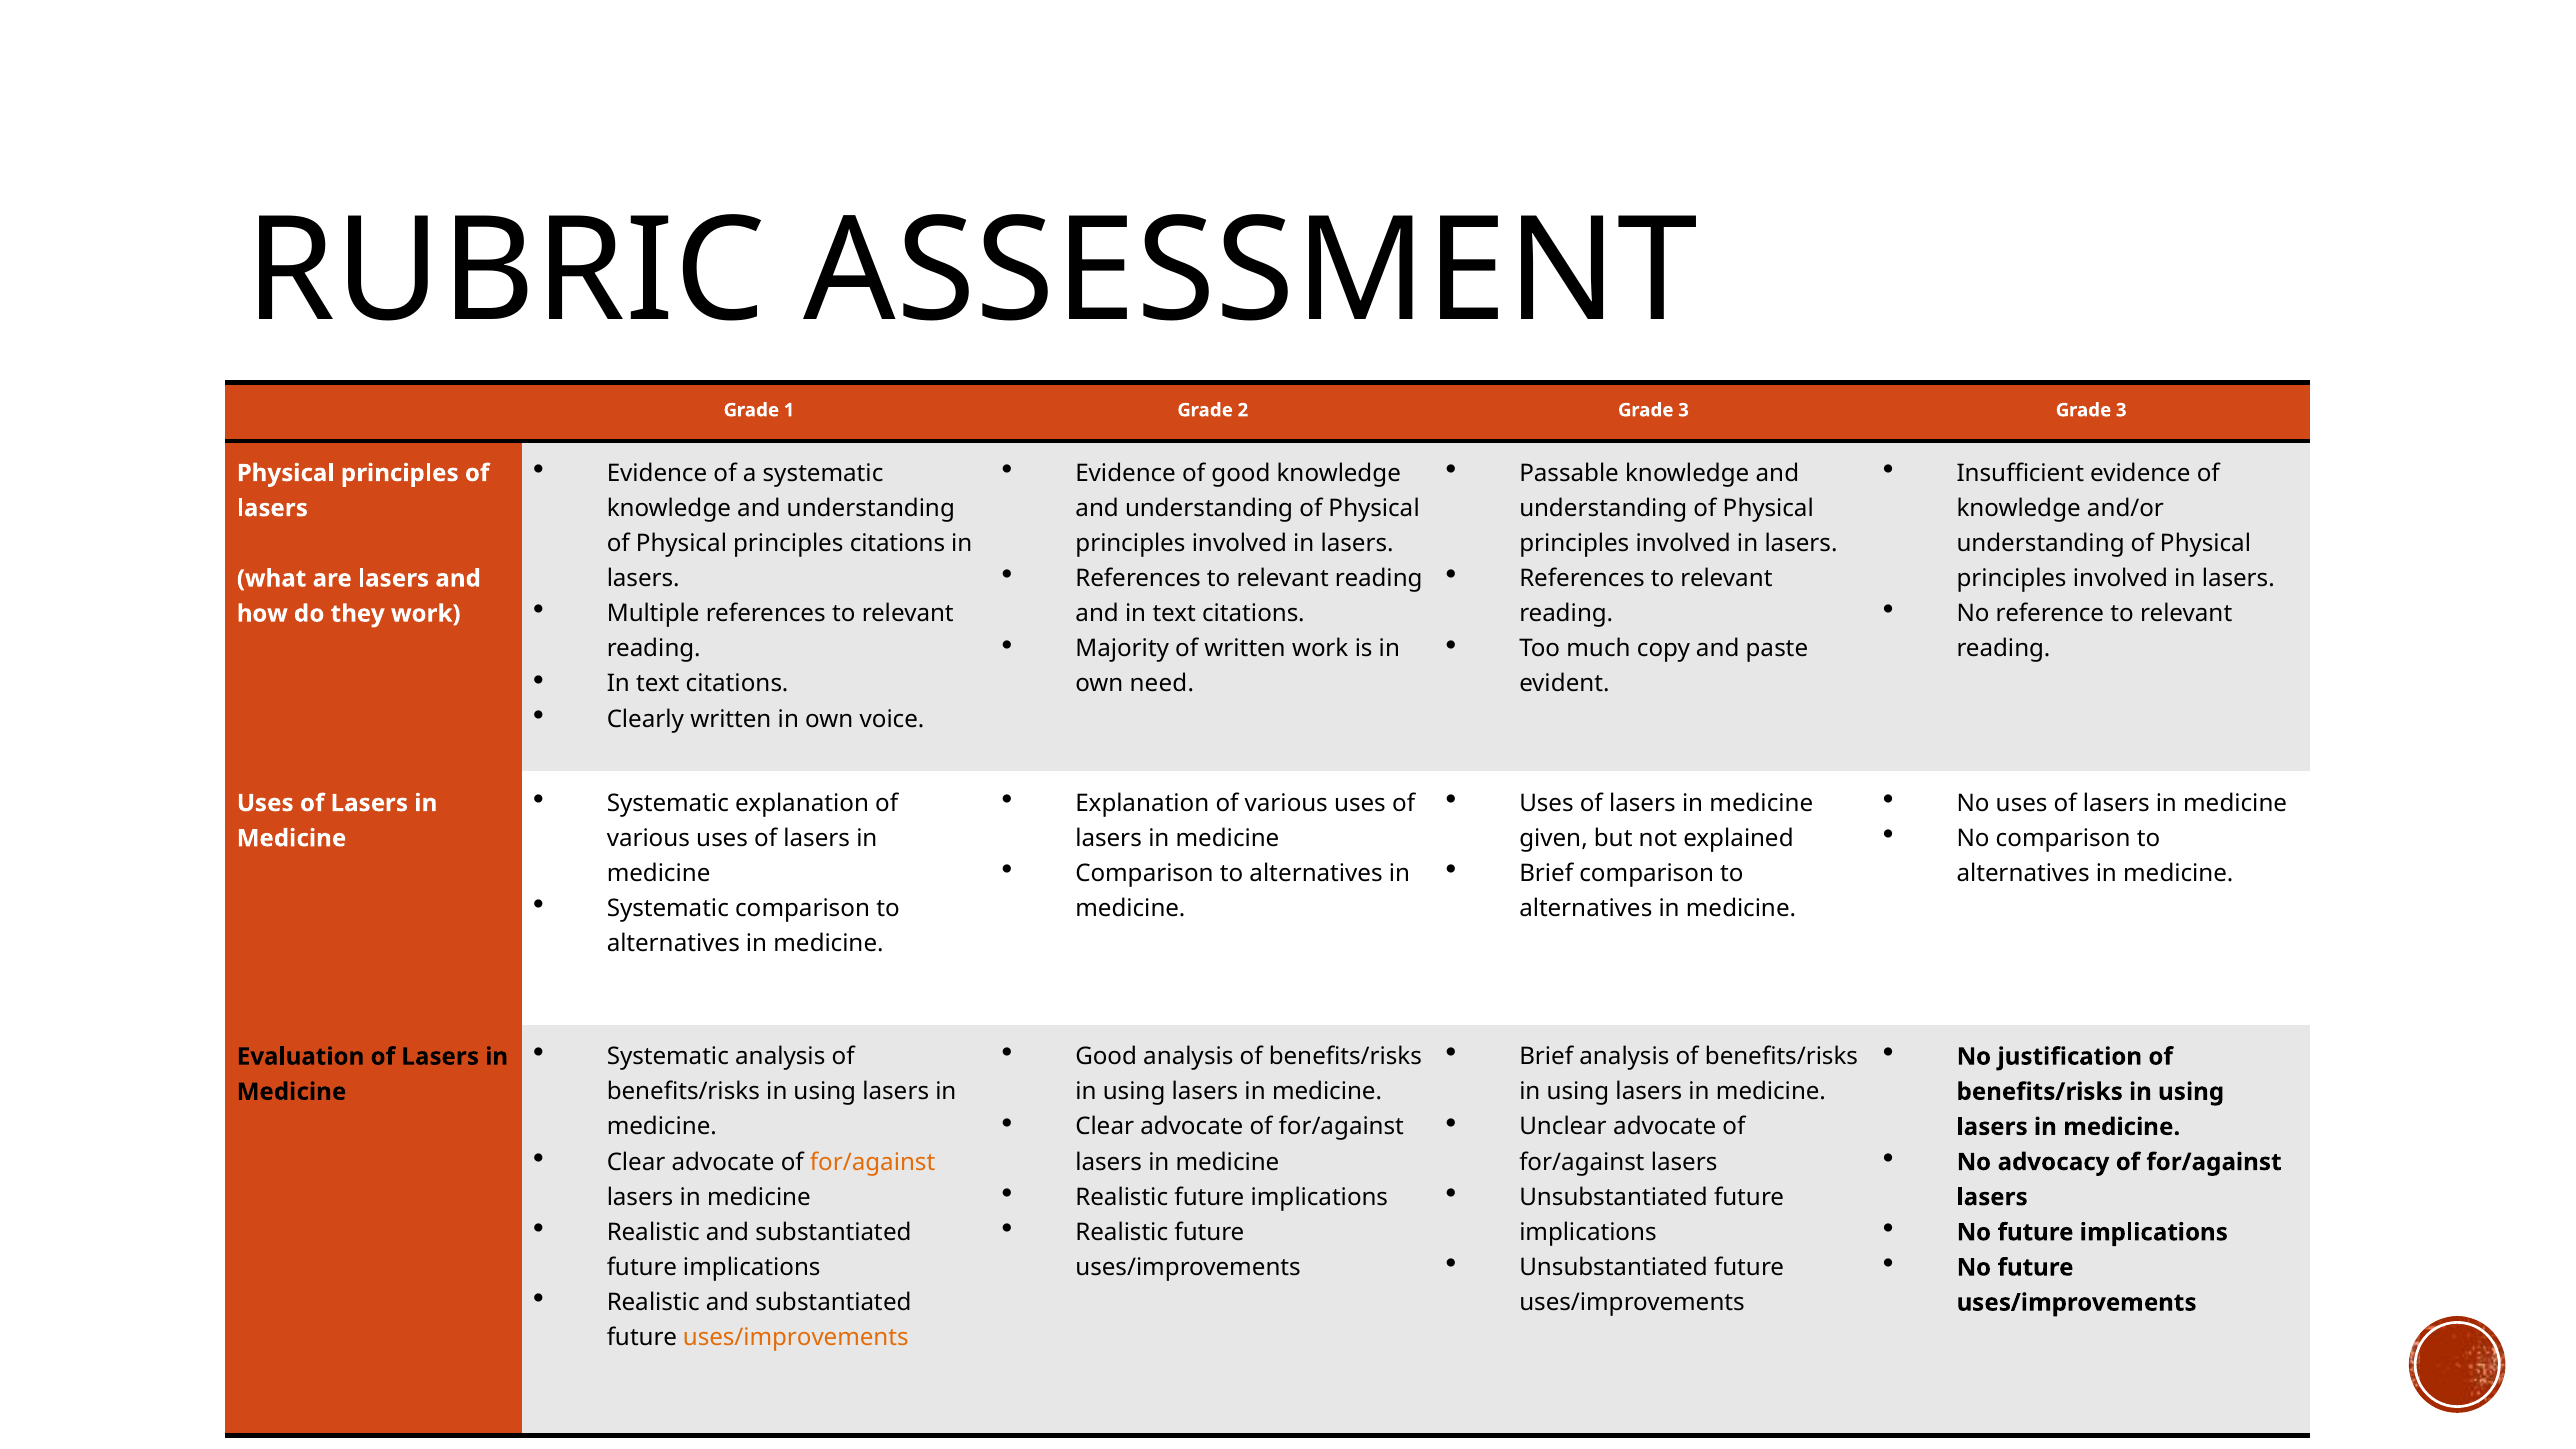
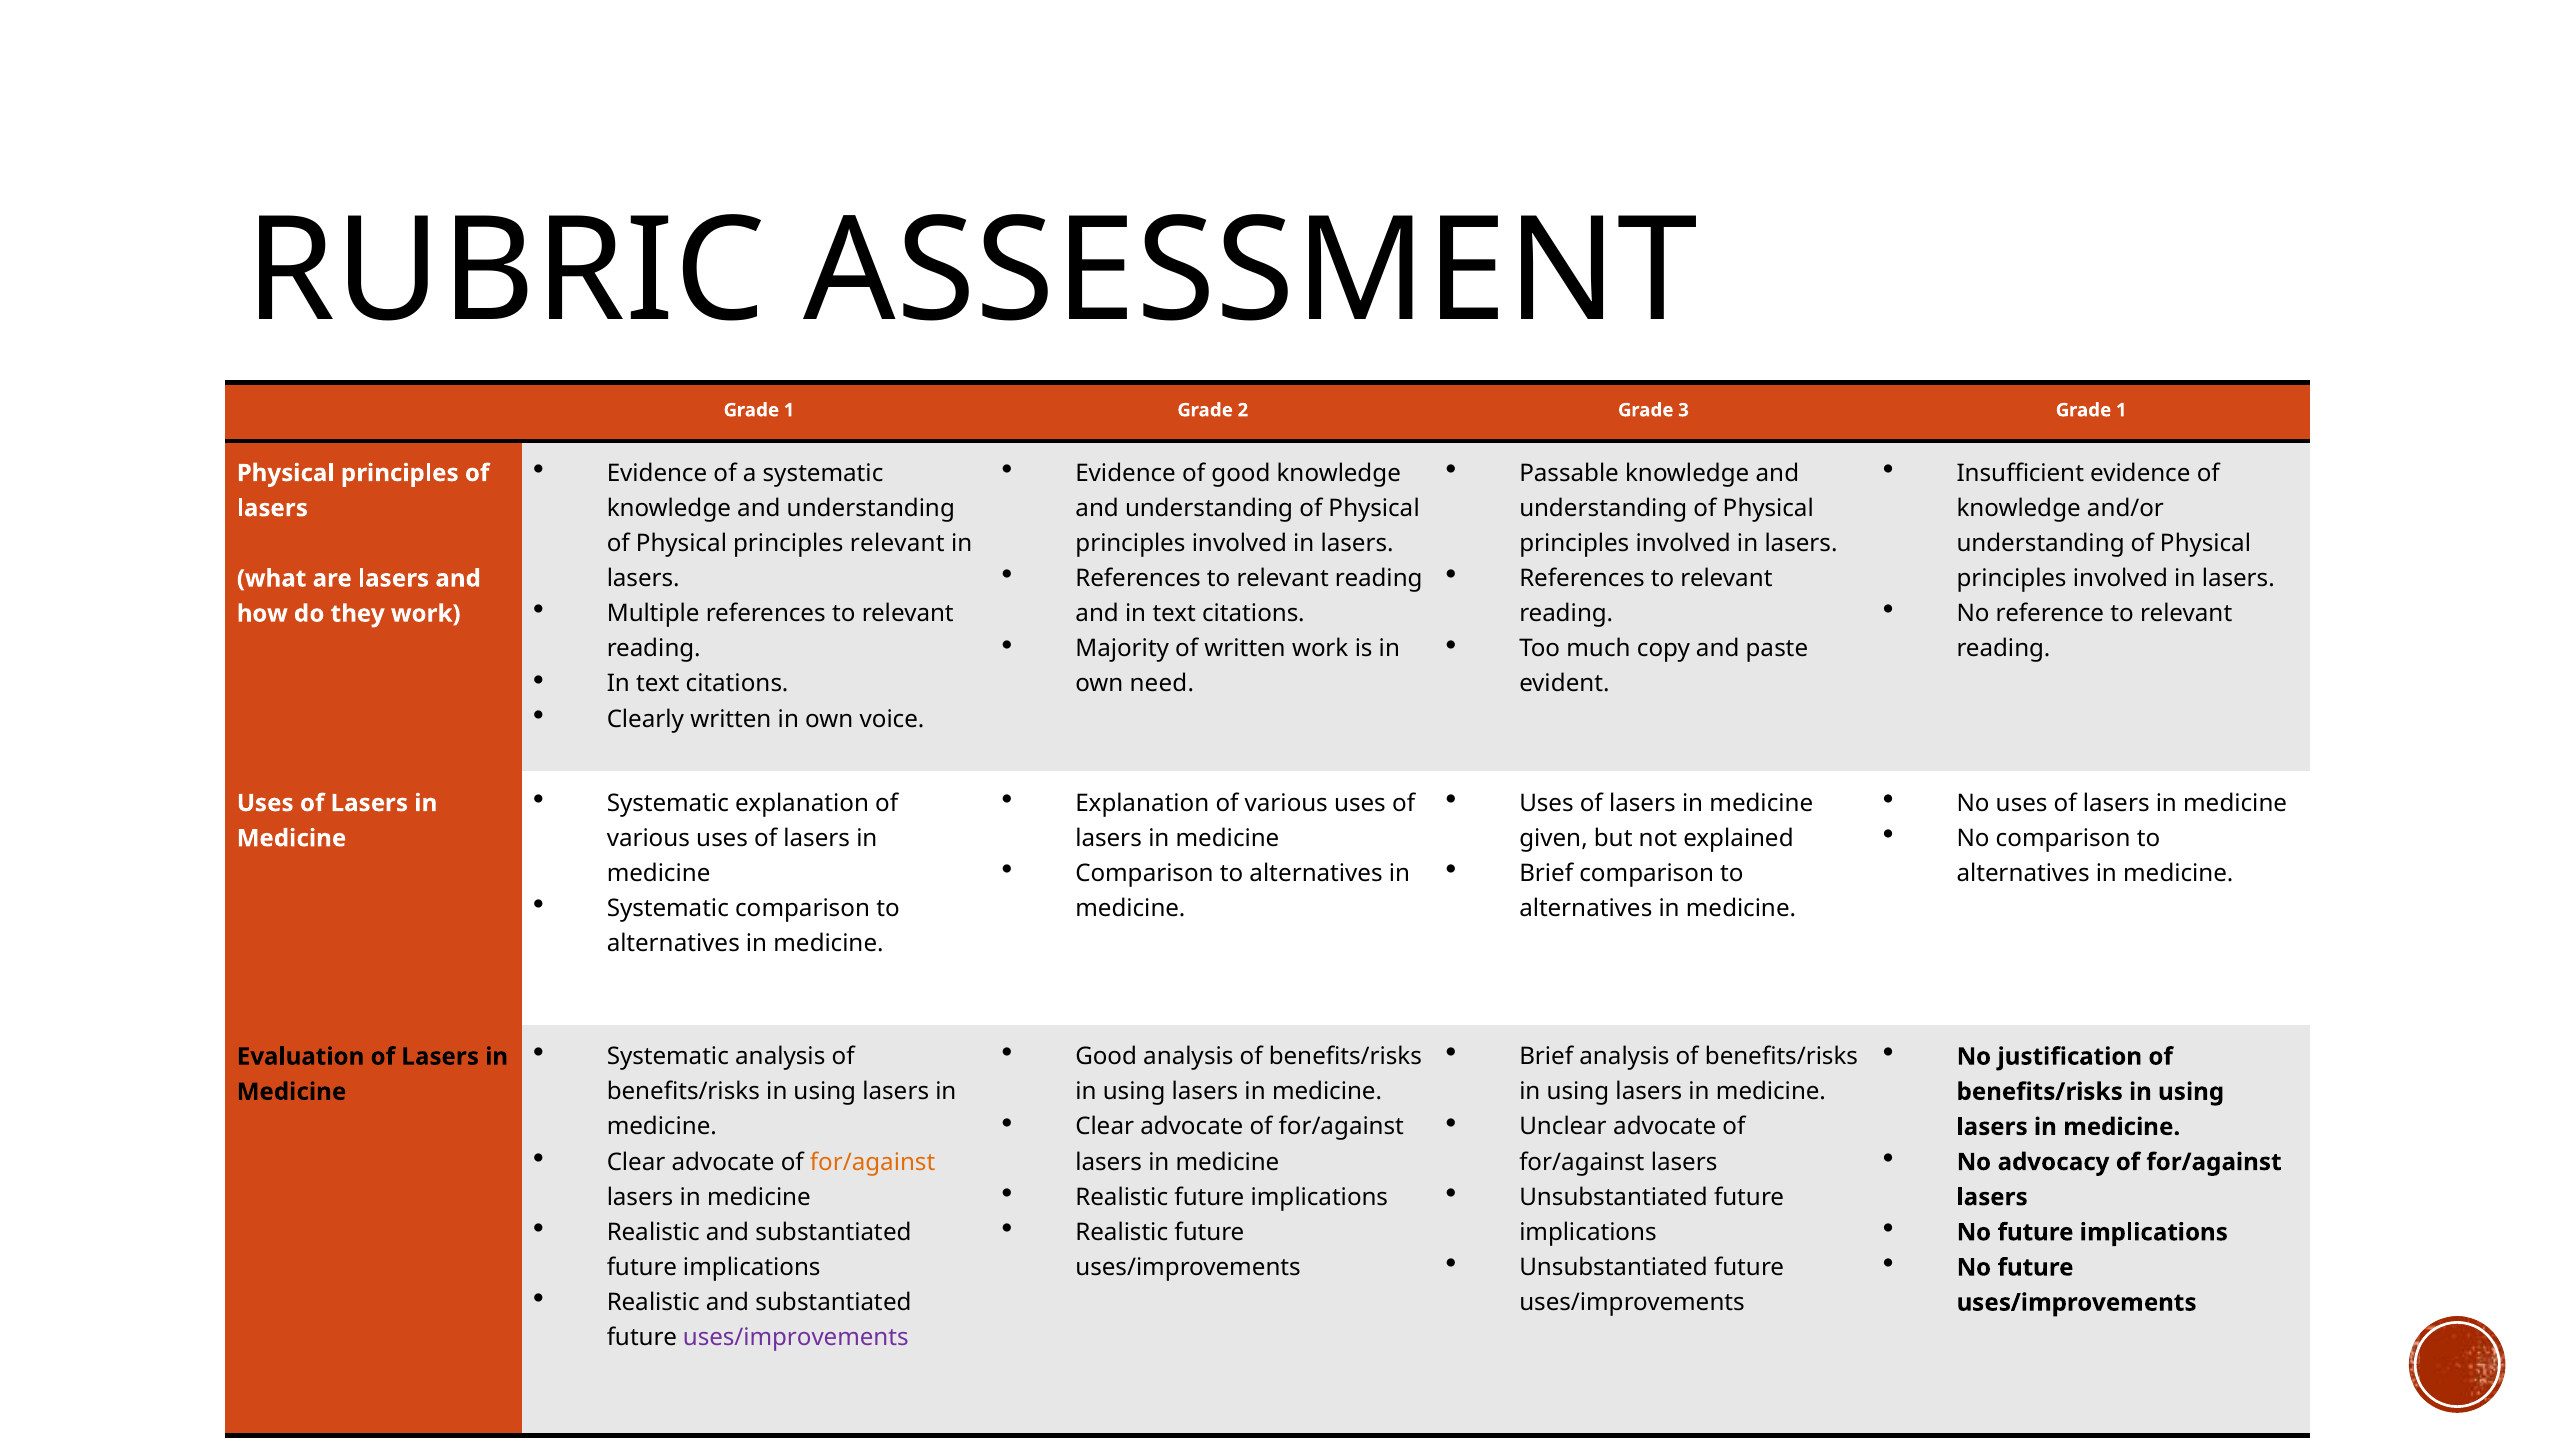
3 Grade 3: 3 -> 1 (2121, 410)
principles citations: citations -> relevant (897, 543)
uses/improvements colour: orange -> purple (796, 1338)
